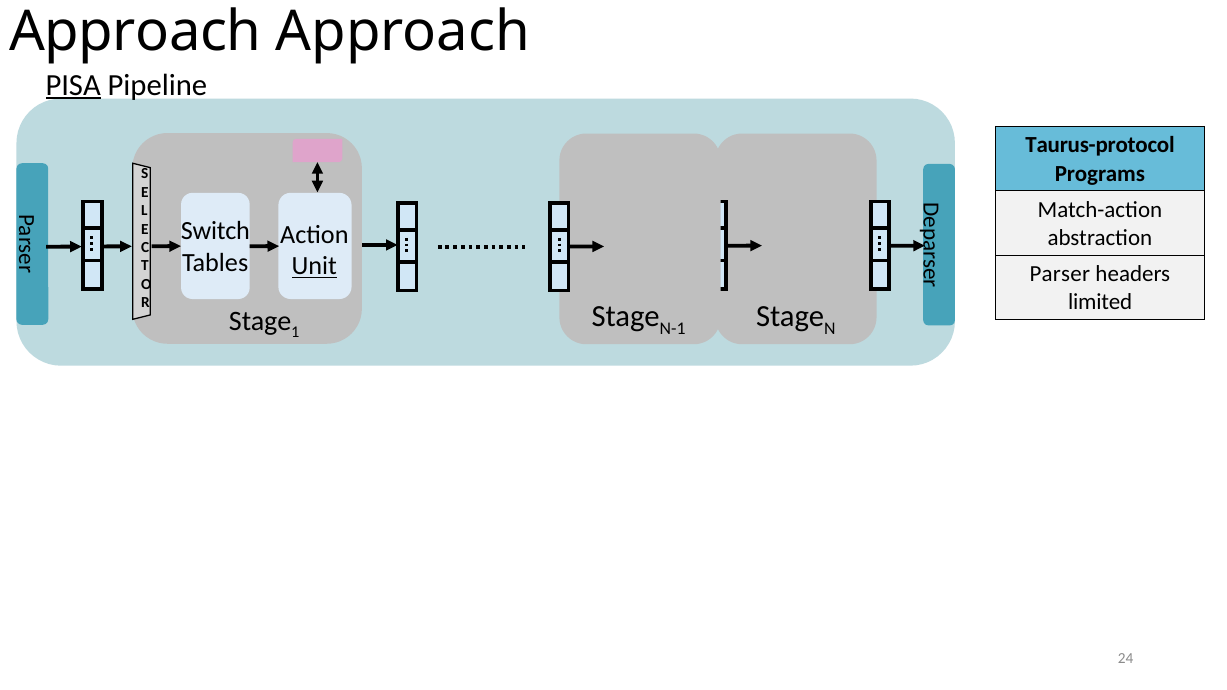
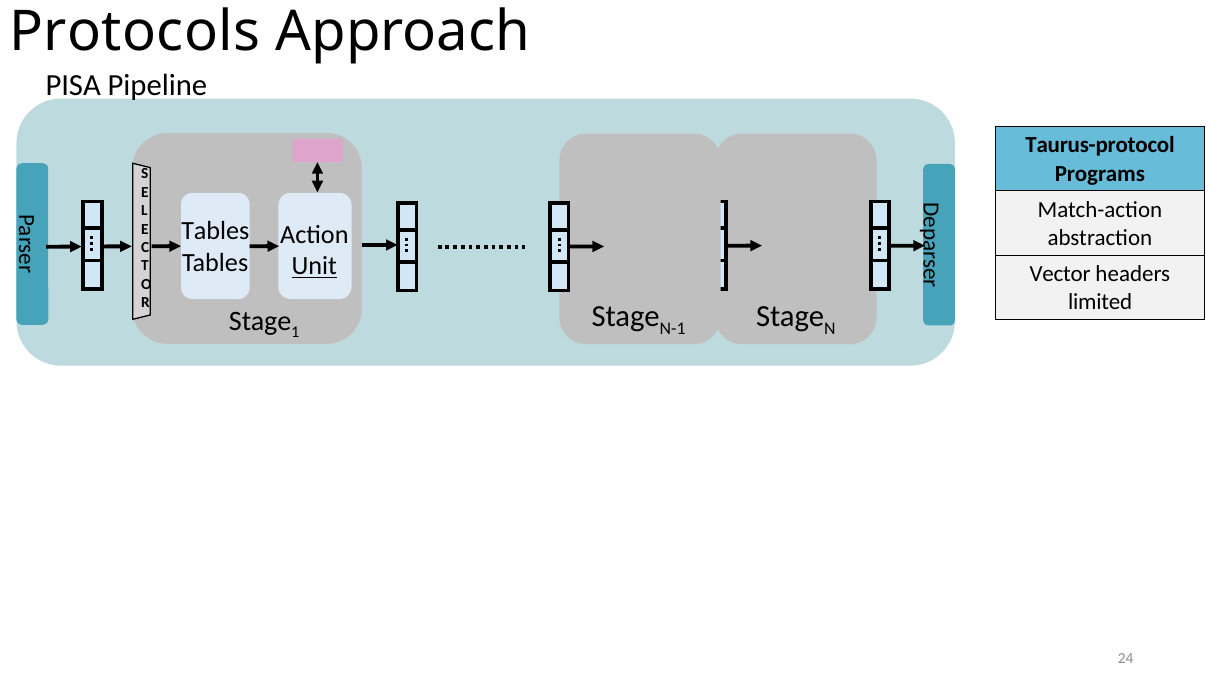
Approach: Approach -> Protocols (135, 32)
PISA underline: present -> none (73, 85)
Switch: Switch -> Tables (215, 231)
Parser: Parser -> Vector (1060, 274)
